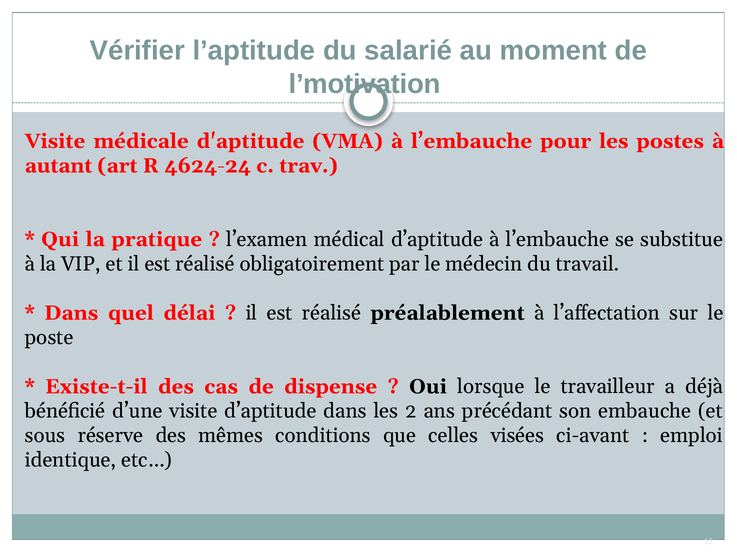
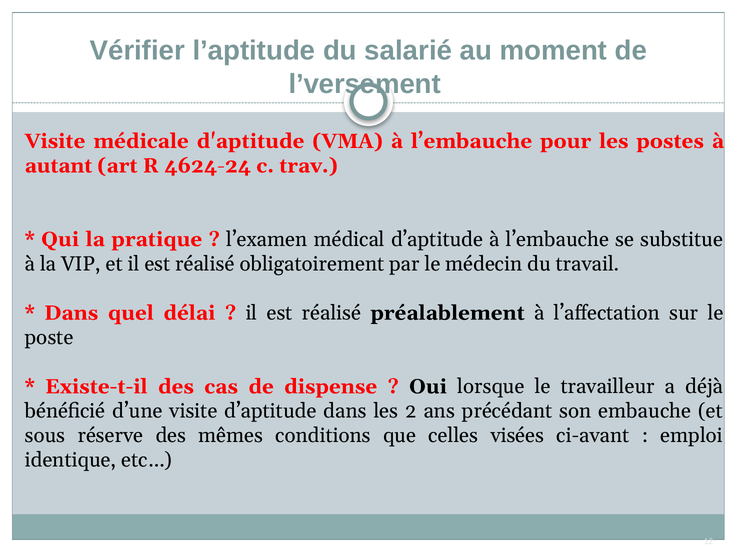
l’motivation: l’motivation -> l’versement (365, 84)
